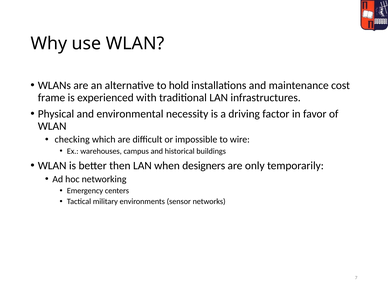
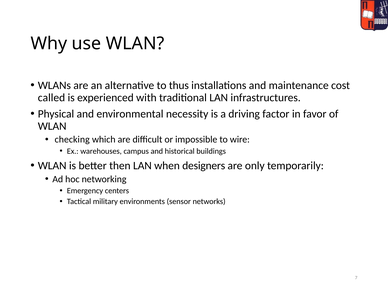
hold: hold -> thus (179, 85)
frame: frame -> called (51, 98)
